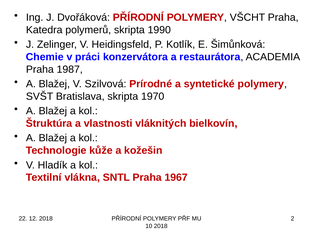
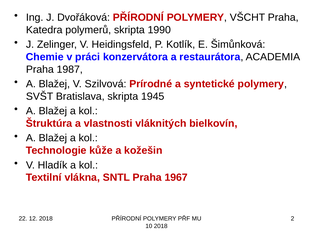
1970: 1970 -> 1945 (153, 97)
